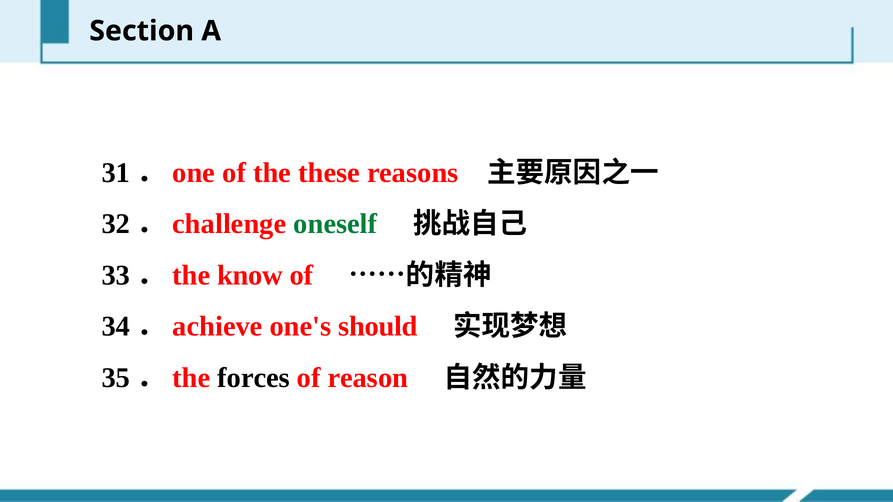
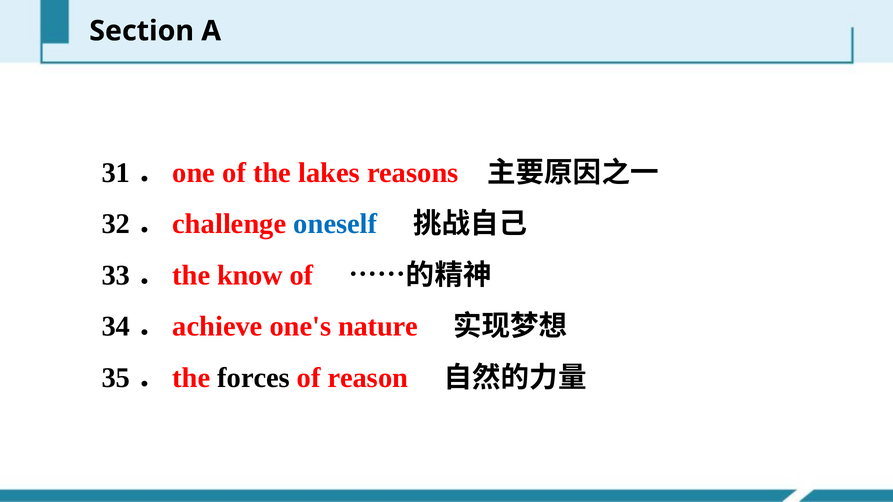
these: these -> lakes (329, 173)
oneself colour: green -> blue (335, 224)
should: should -> nature (378, 327)
